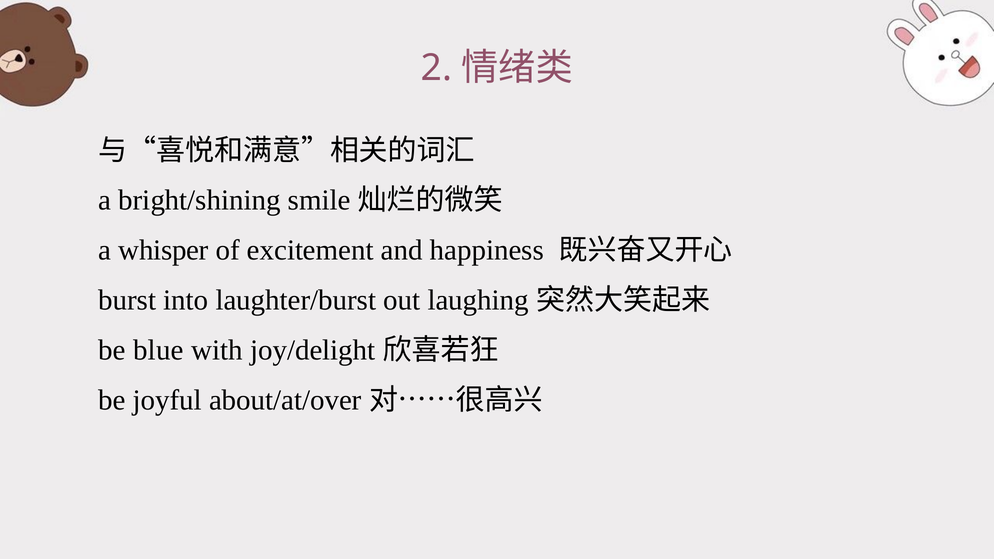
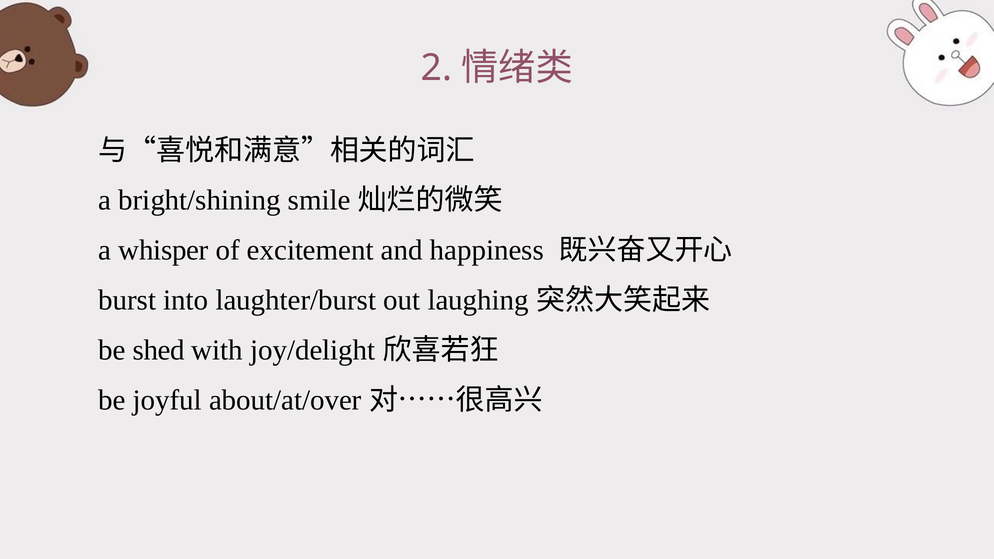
blue: blue -> shed (159, 350)
